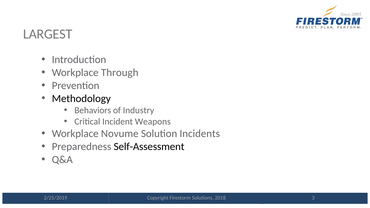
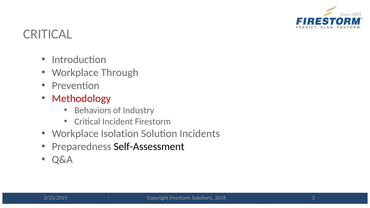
LARGEST: LARGEST -> CRITICAL (48, 34)
Methodology colour: black -> red (81, 99)
Incident Weapons: Weapons -> Firestorm (153, 122)
Novume: Novume -> Isolation (120, 134)
